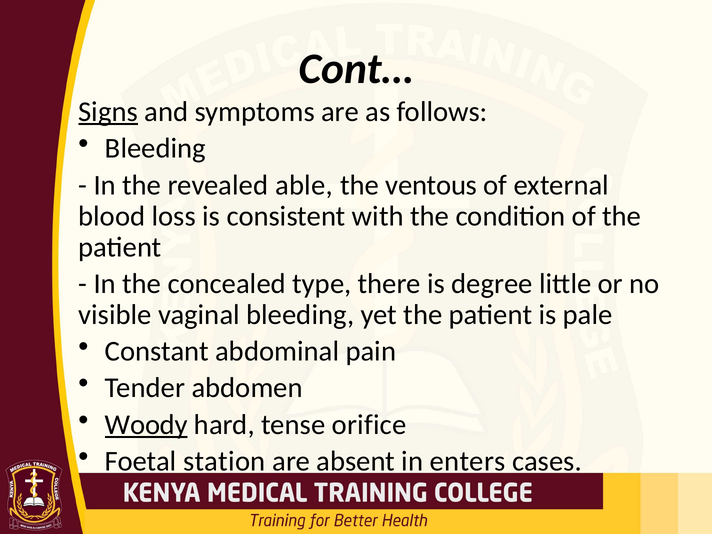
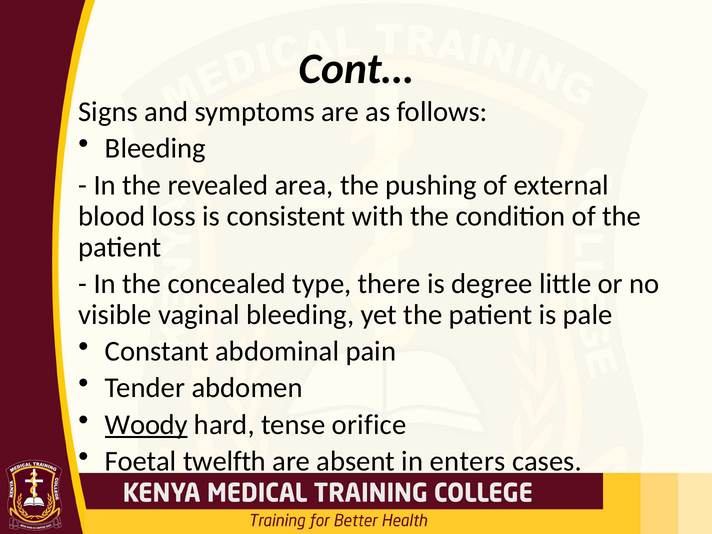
Signs underline: present -> none (108, 112)
able: able -> area (304, 185)
ventous: ventous -> pushing (431, 185)
station: station -> twelfth (225, 461)
